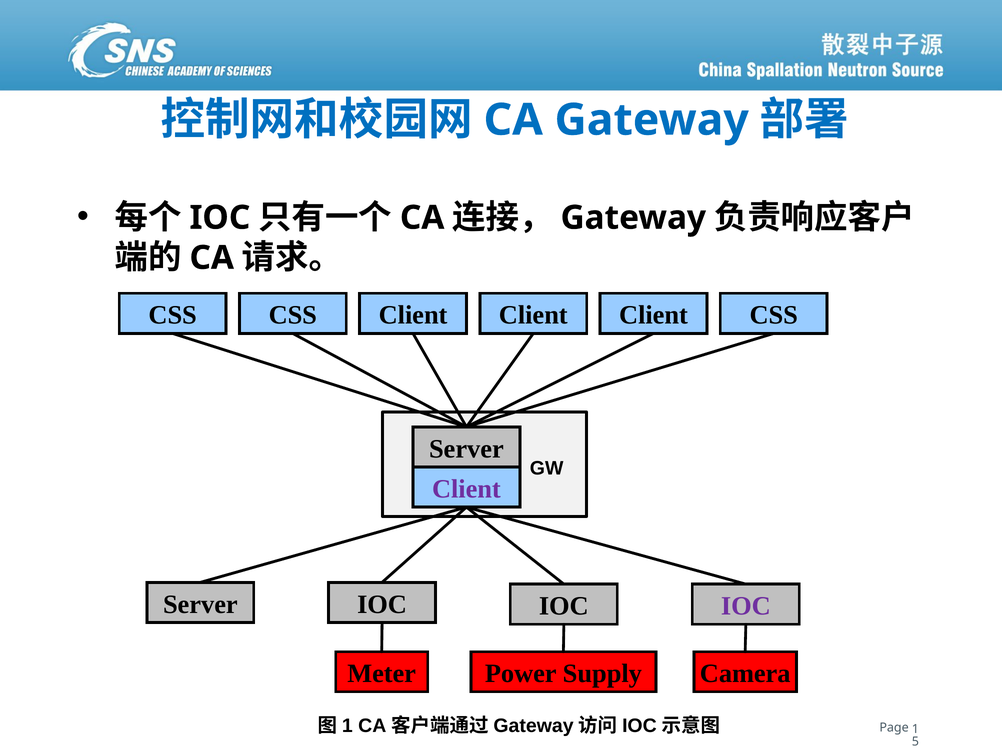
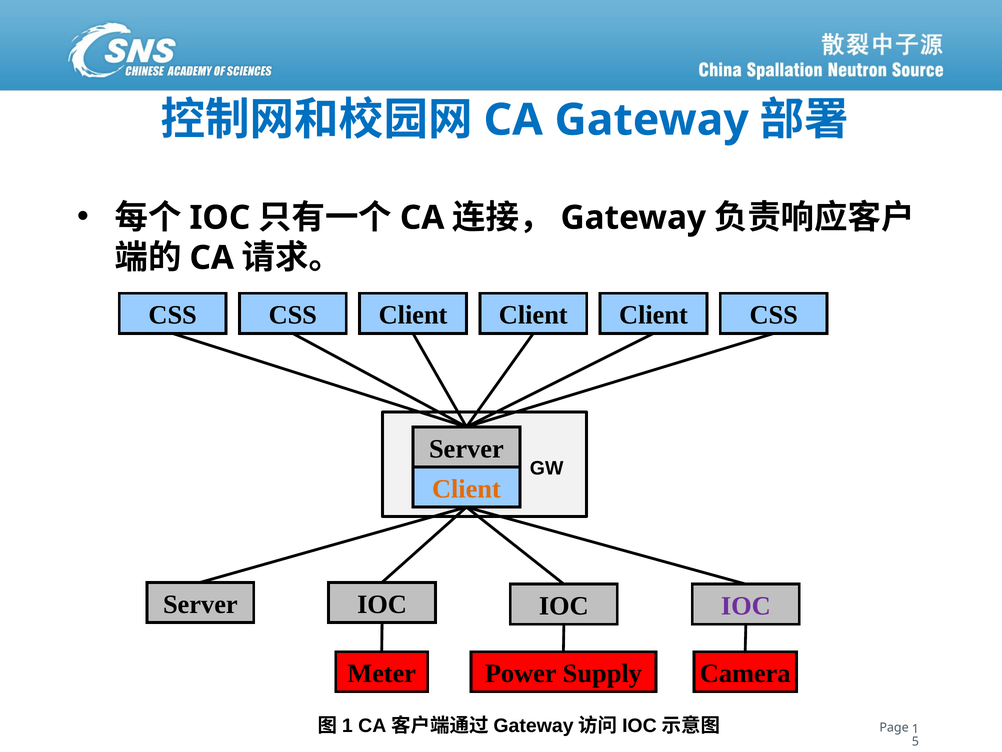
Client colour: purple -> orange (466, 489)
